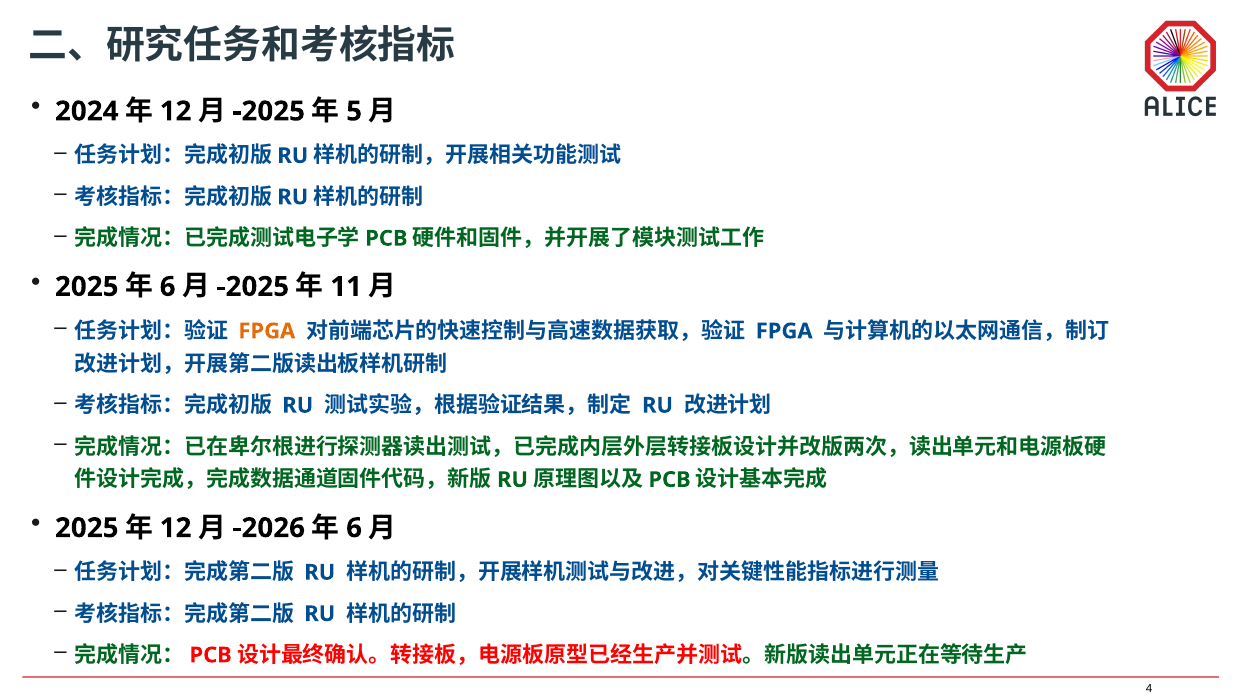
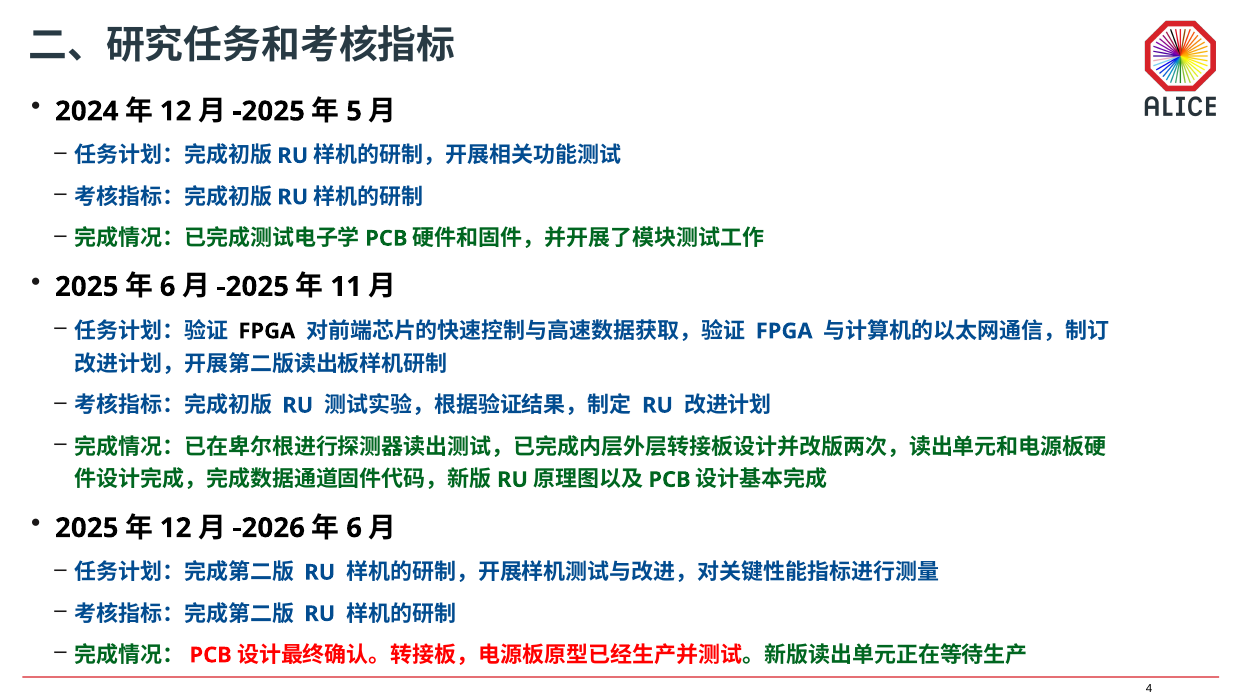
FPGA colour: orange -> black (267, 331)
